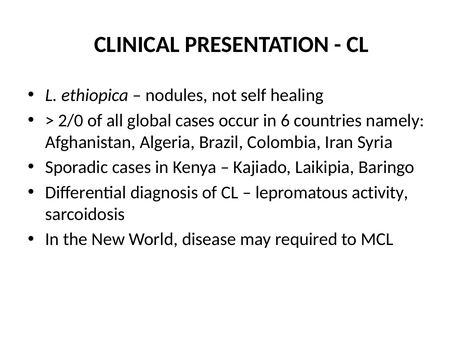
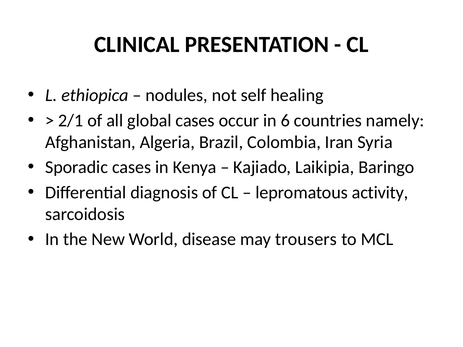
2/0: 2/0 -> 2/1 (71, 121)
required: required -> trousers (306, 240)
